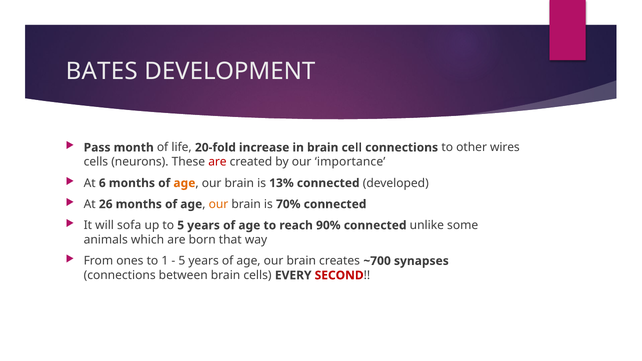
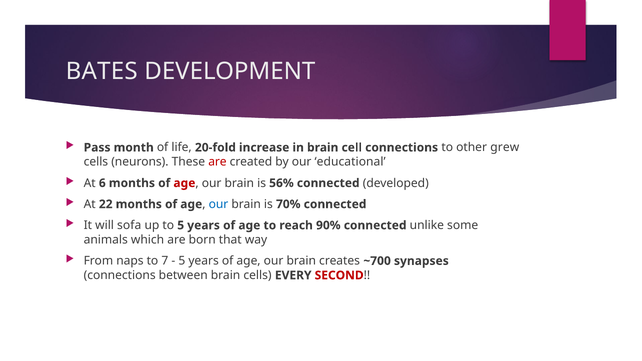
wires: wires -> grew (505, 148)
importance: importance -> educational (350, 162)
age colour: orange -> red (184, 183)
13%: 13% -> 56% (281, 183)
26: 26 -> 22 (106, 204)
our colour: orange -> blue (218, 204)
ones: ones -> naps (130, 261)
1: 1 -> 7 (165, 261)
